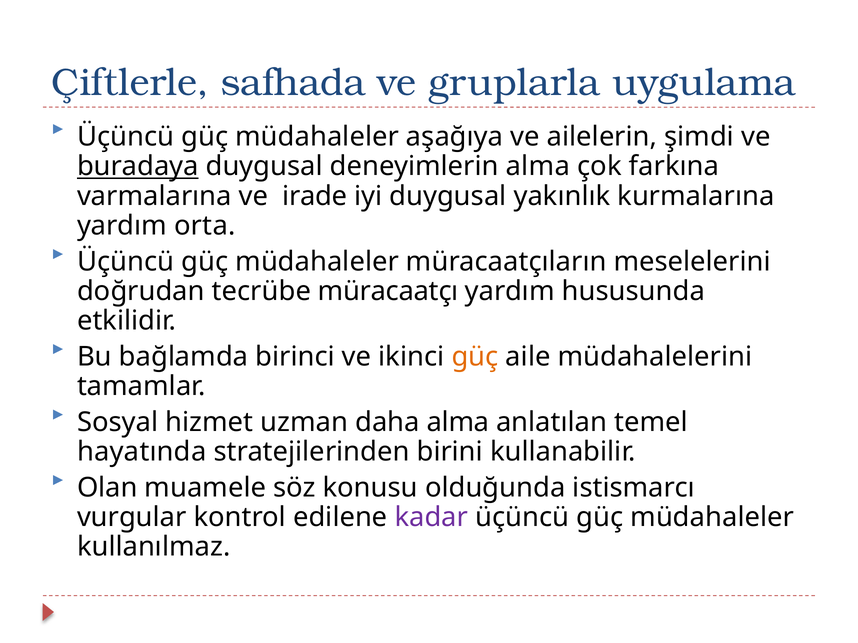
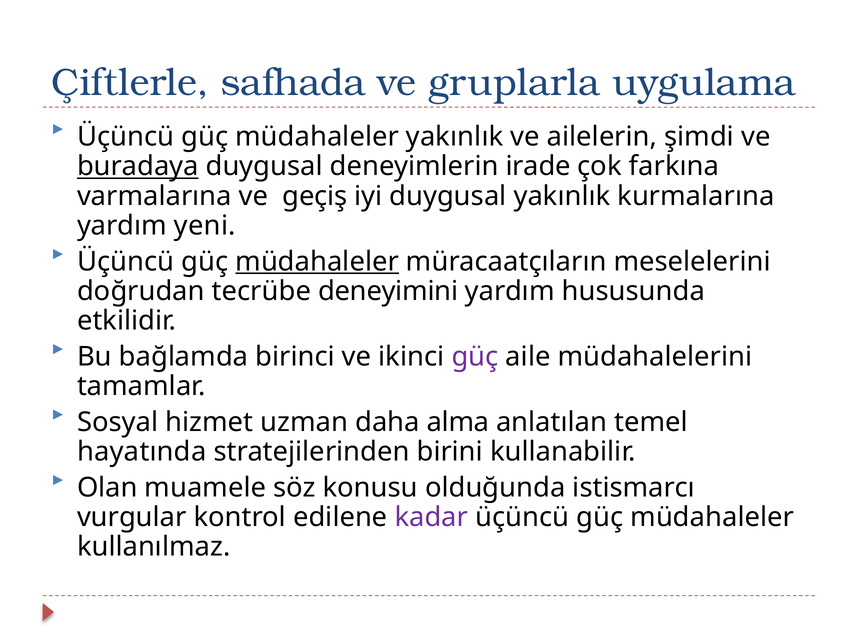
müdahaleler aşağıya: aşağıya -> yakınlık (455, 137)
deneyimlerin alma: alma -> irade (538, 167)
irade: irade -> geçiş (315, 196)
orta: orta -> yeni (205, 226)
müdahaleler underline: none -> present (317, 262)
müracaatçı: müracaatçı -> deneyimini (388, 291)
güç colour: orange -> purple (475, 357)
